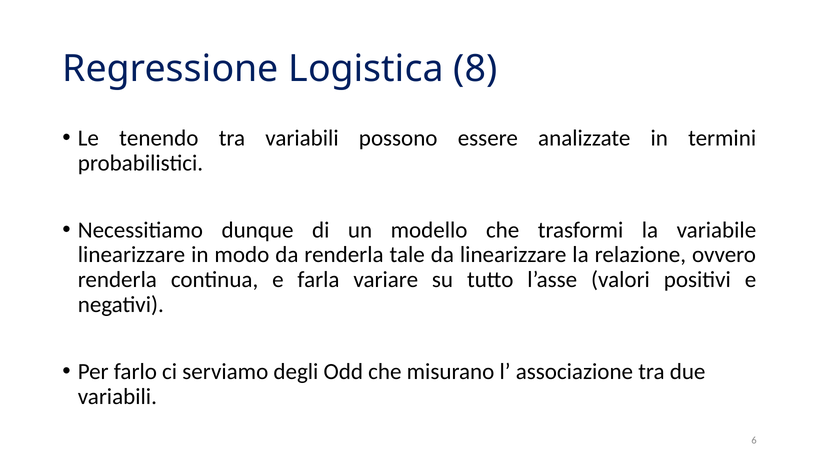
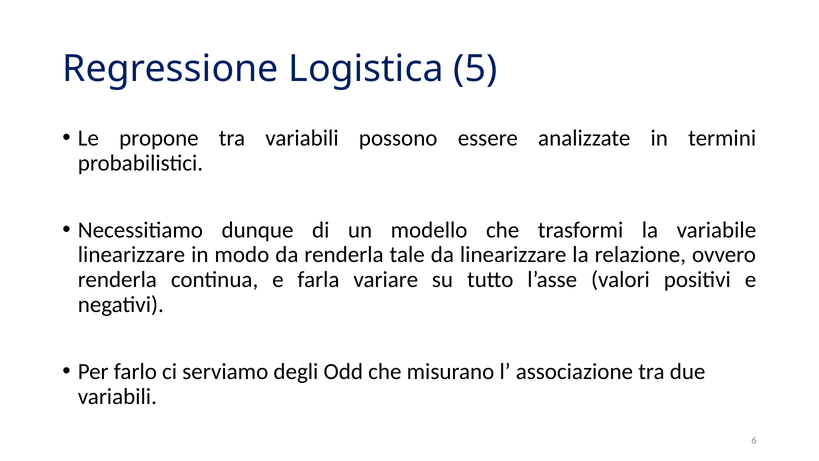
8: 8 -> 5 (475, 69)
tenendo: tenendo -> propone (159, 138)
